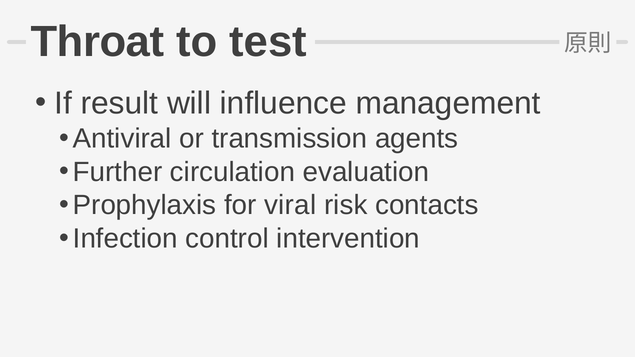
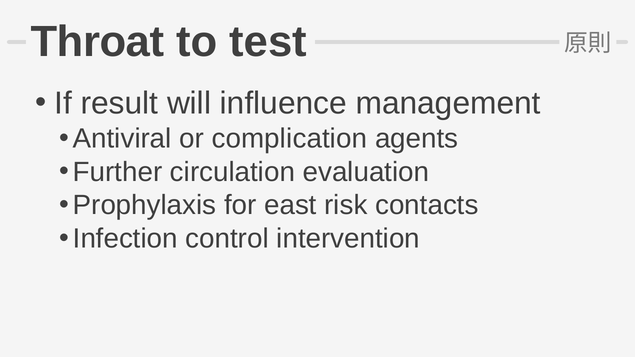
transmission: transmission -> complication (289, 139)
viral: viral -> east (290, 205)
